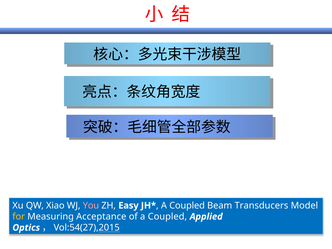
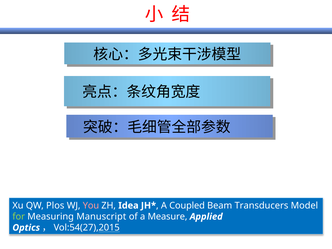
Xiao: Xiao -> Plos (55, 206)
Easy: Easy -> Idea (128, 206)
for colour: yellow -> light green (19, 217)
Acceptance: Acceptance -> Manuscript (101, 217)
of a Coupled: Coupled -> Measure (168, 217)
